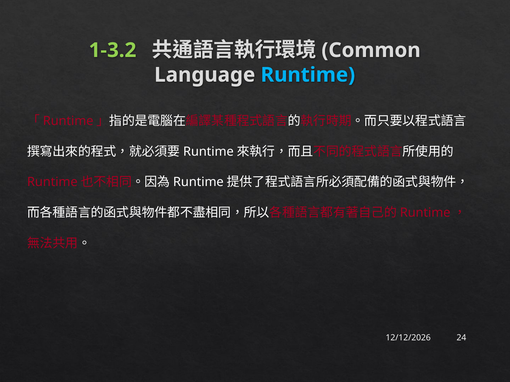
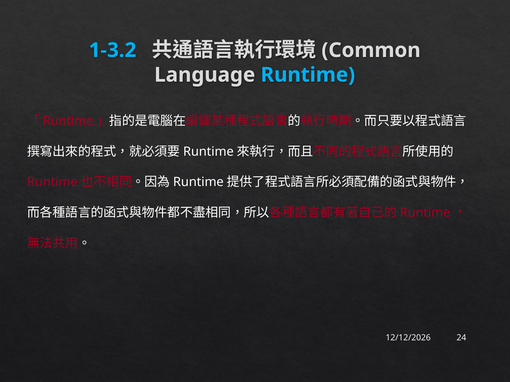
1-3.2 colour: light green -> light blue (113, 50)
